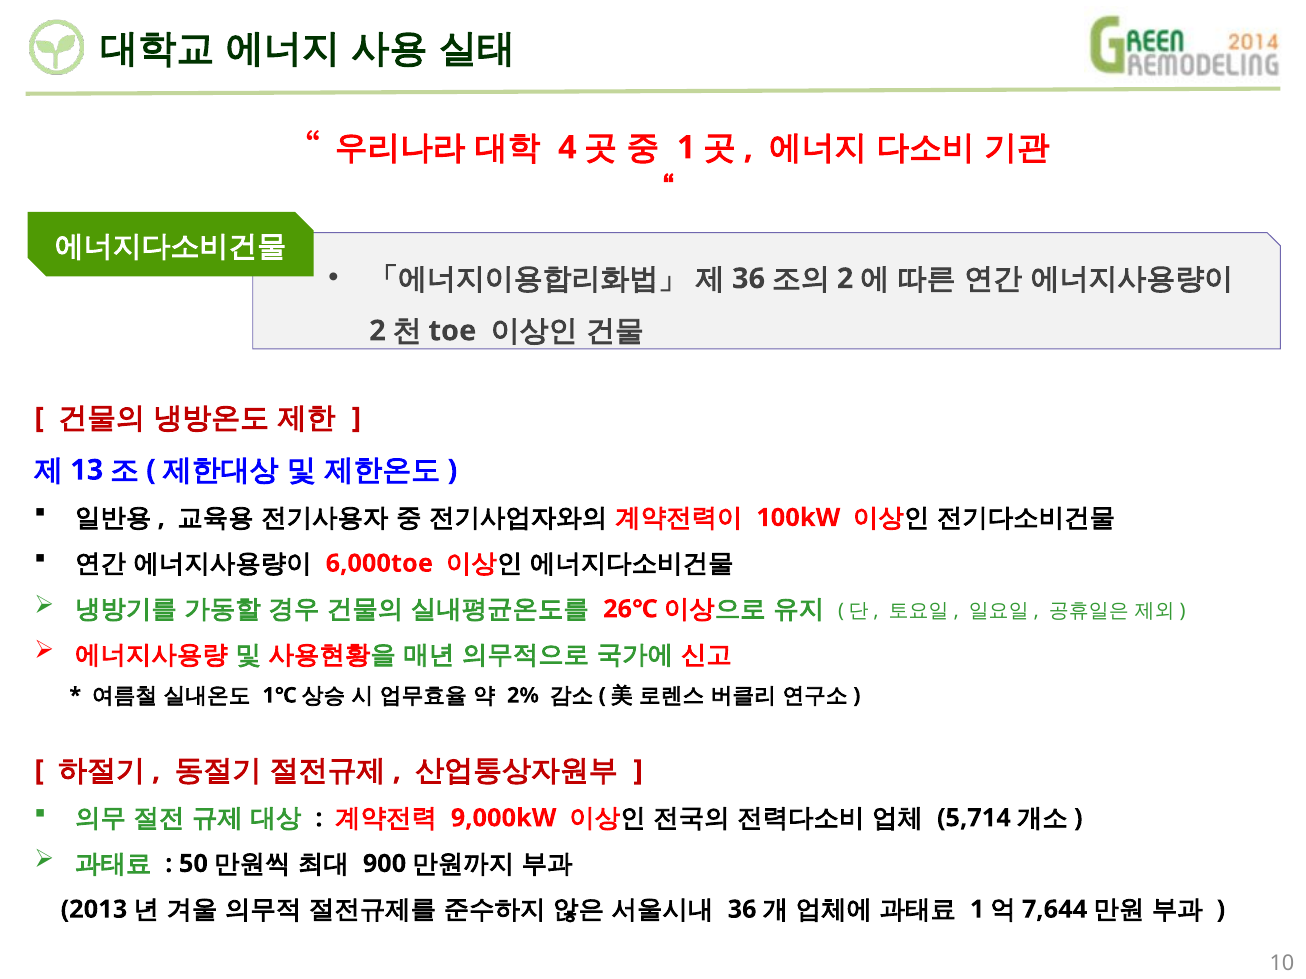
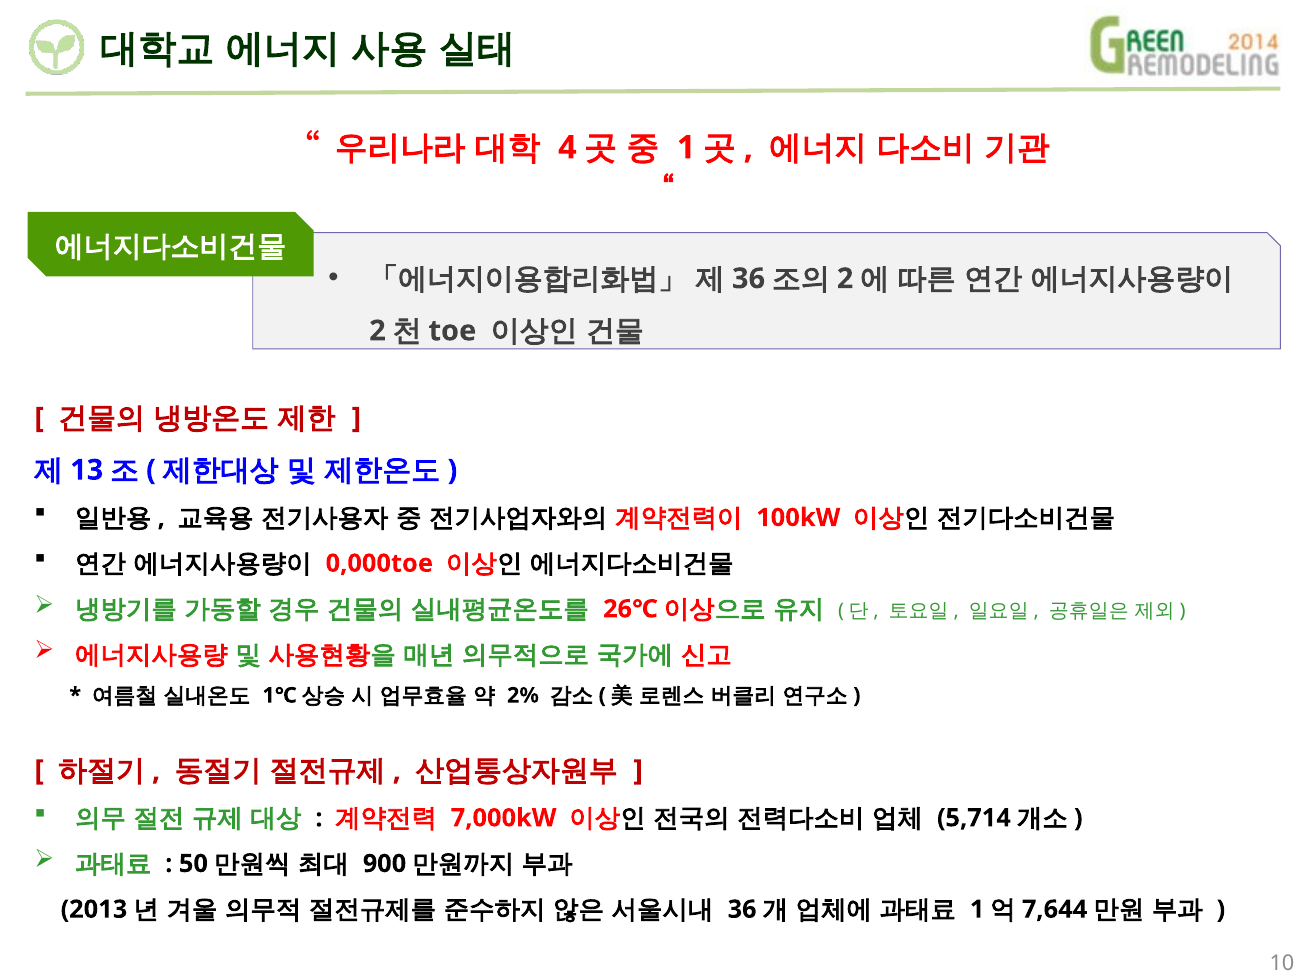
6,000toe: 6,000toe -> 0,000toe (379, 564)
9,000kW: 9,000kW -> 7,000kW (504, 818)
